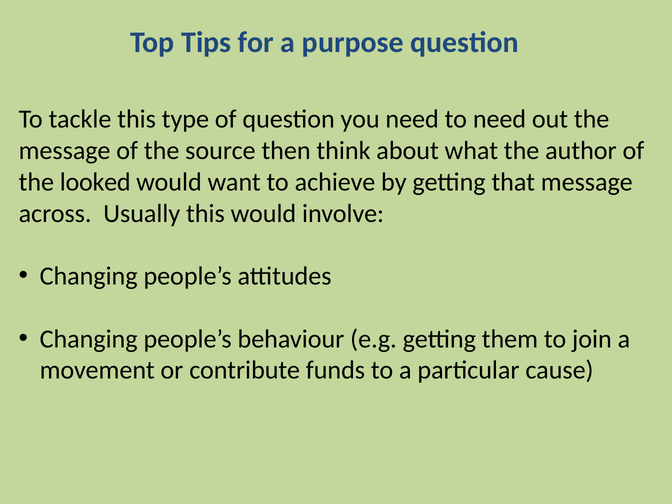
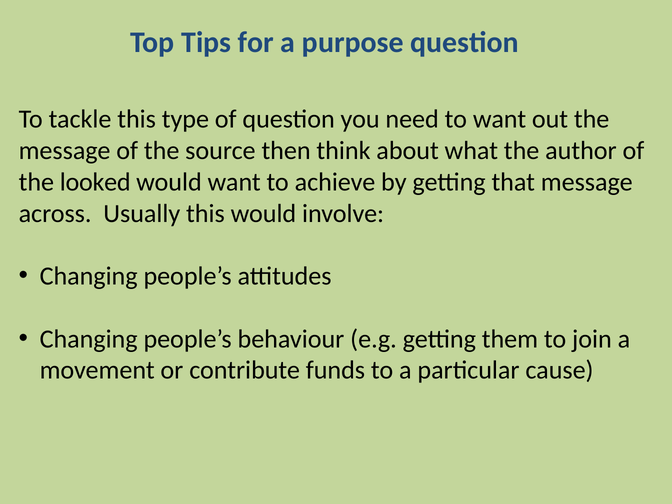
to need: need -> want (500, 119)
